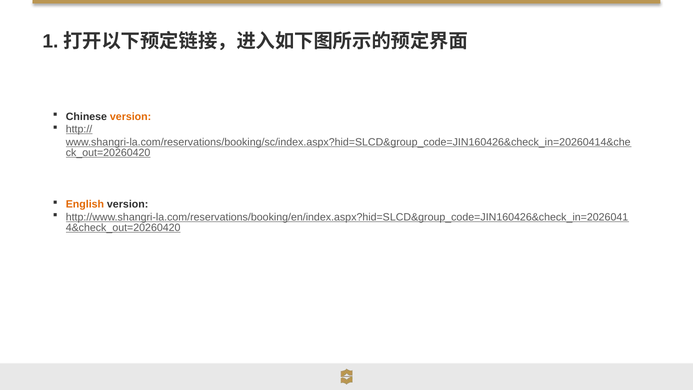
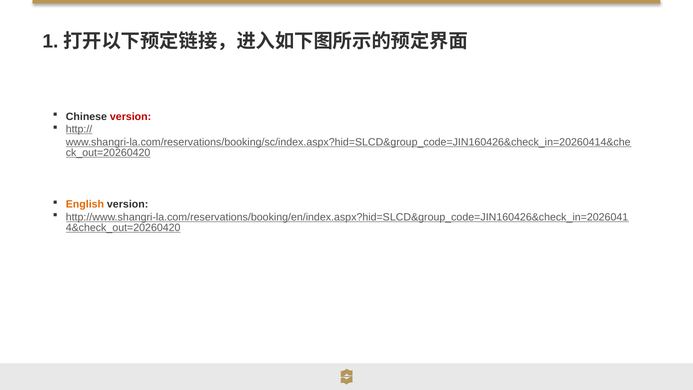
version colour: orange -> red (131, 117)
